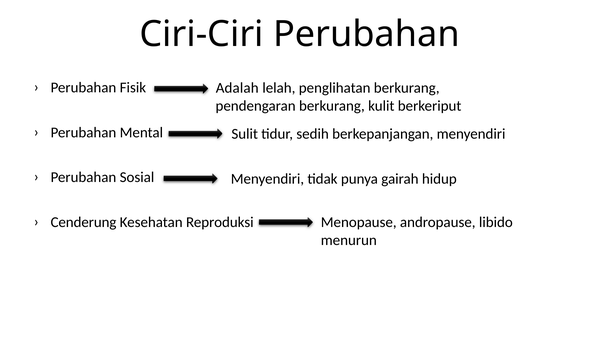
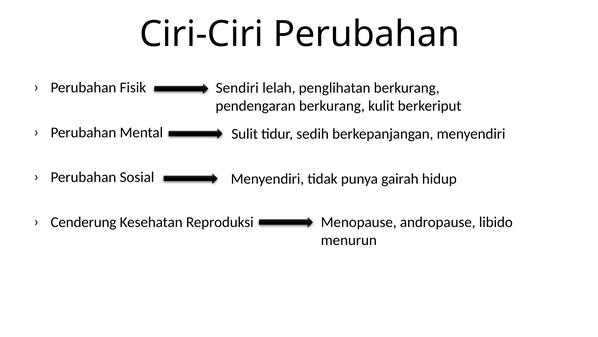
Adalah: Adalah -> Sendiri (237, 88)
